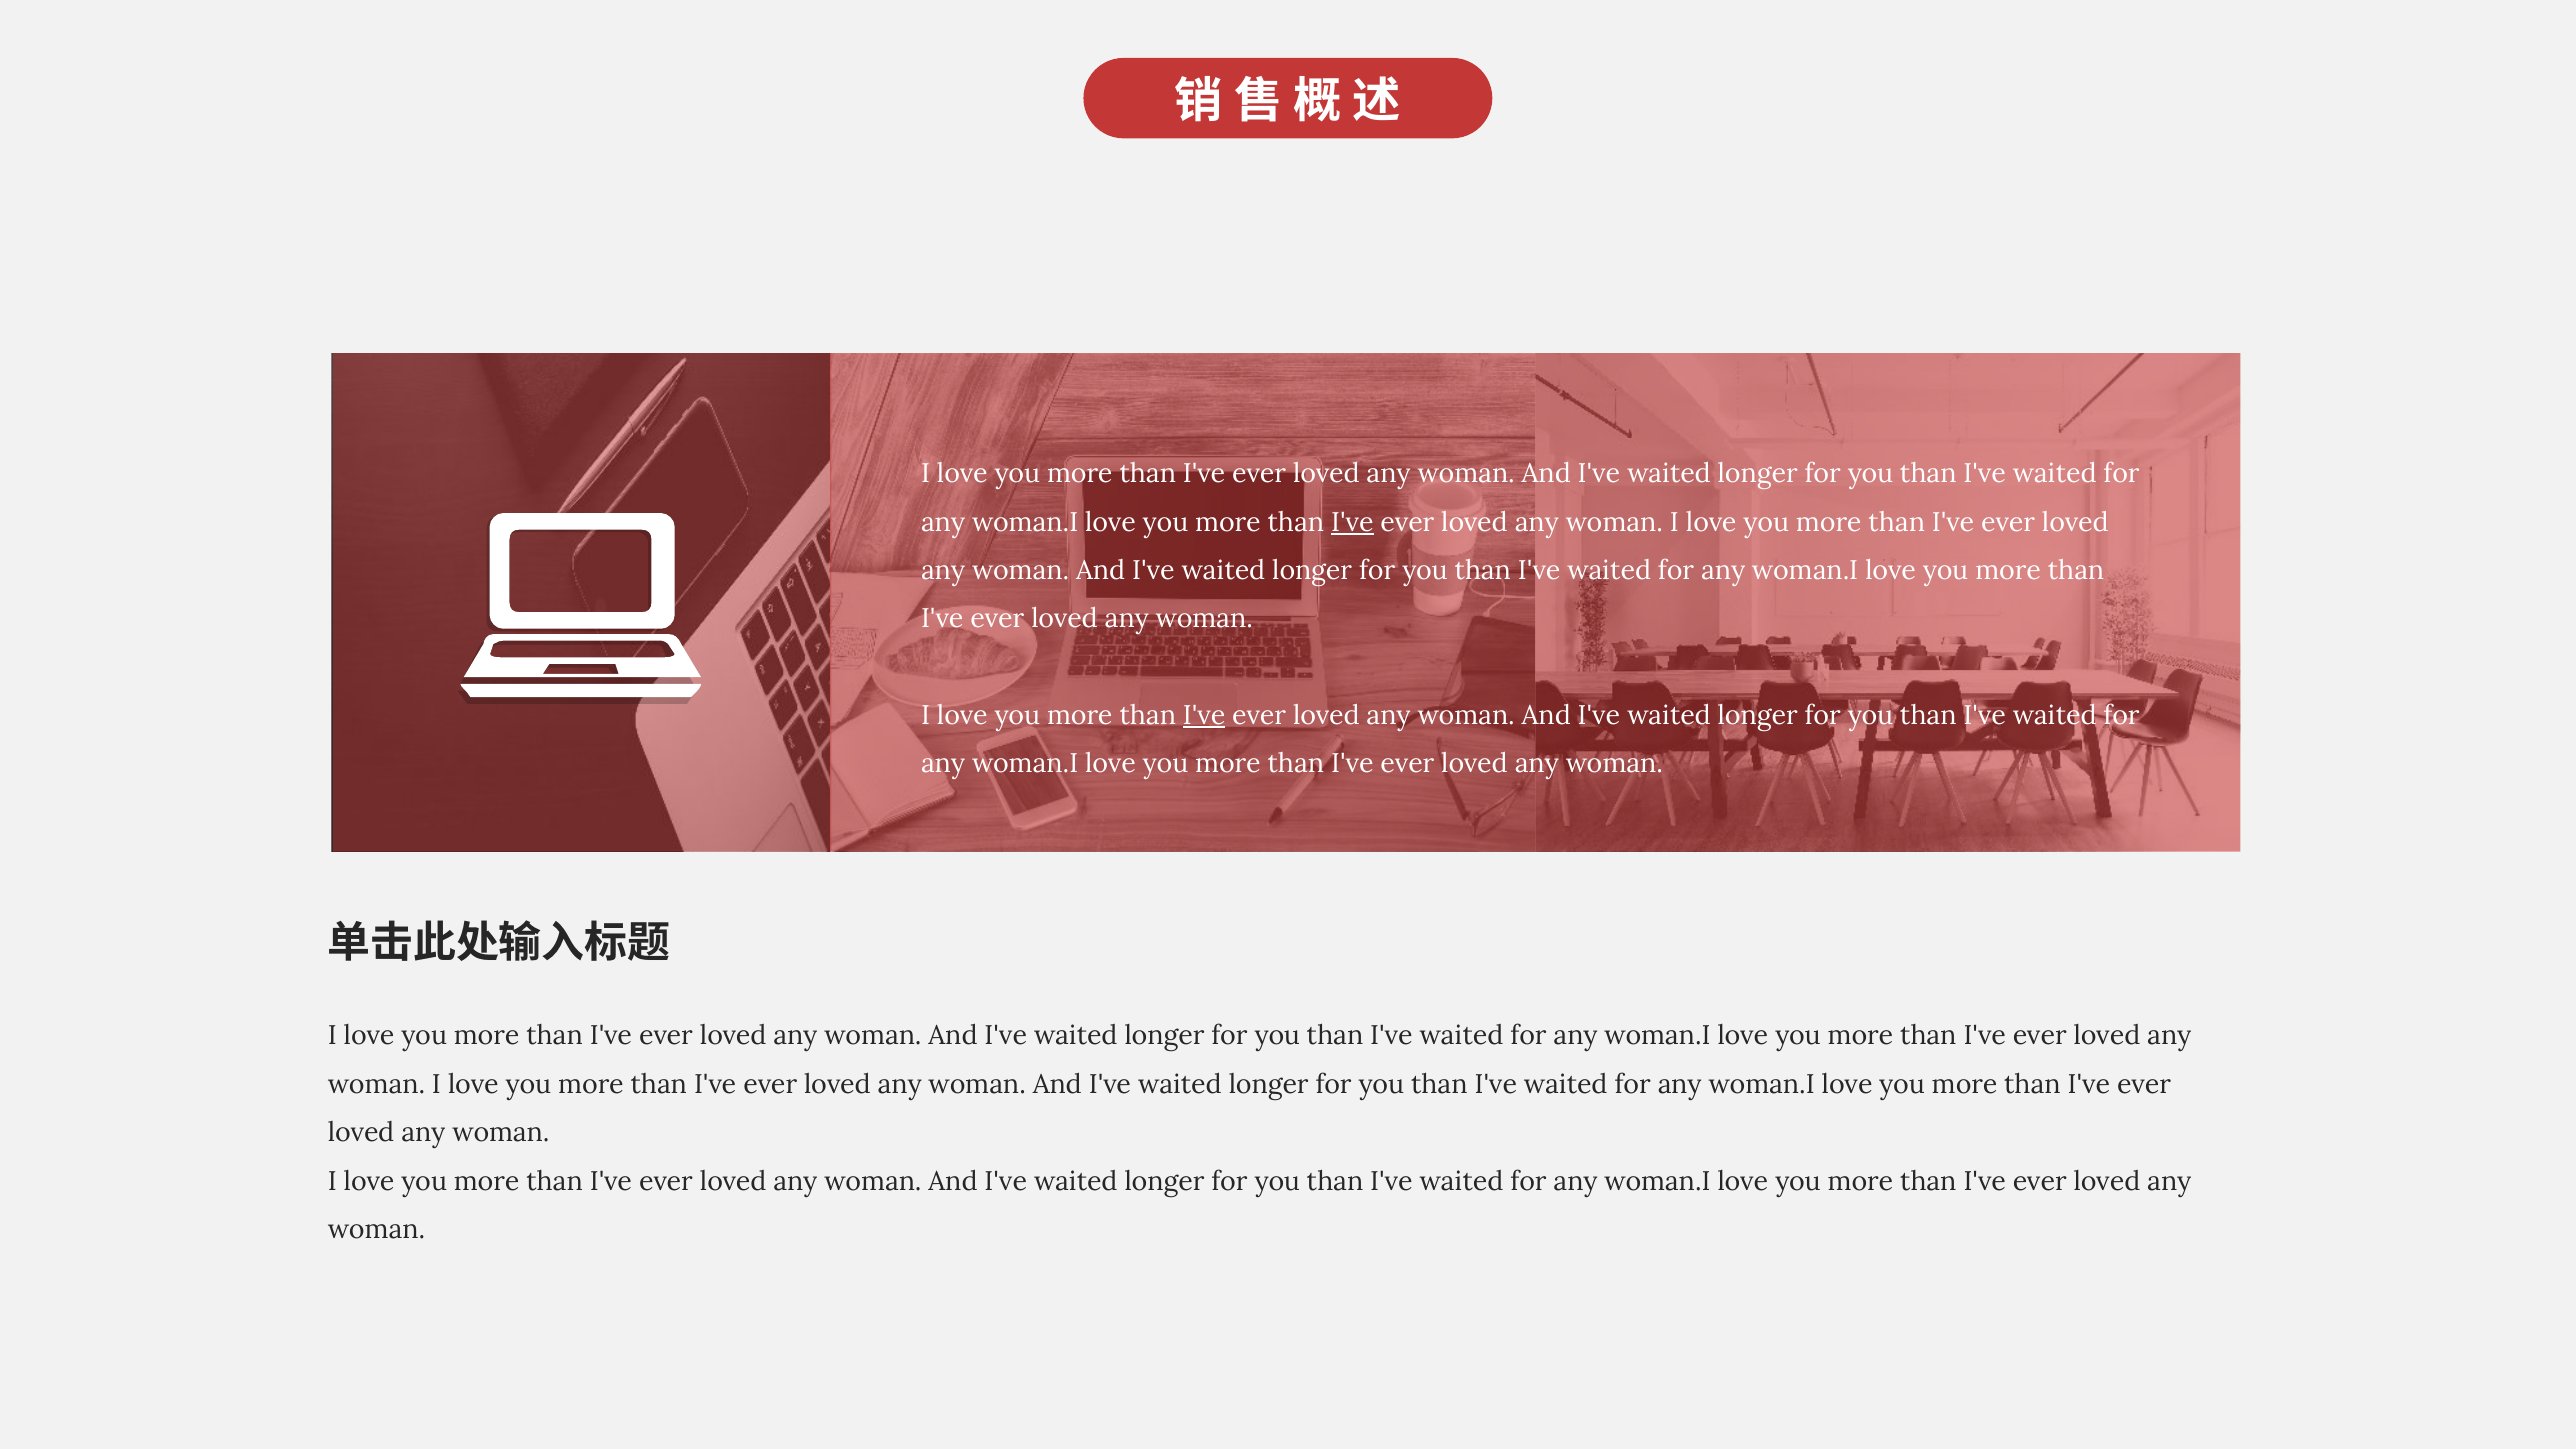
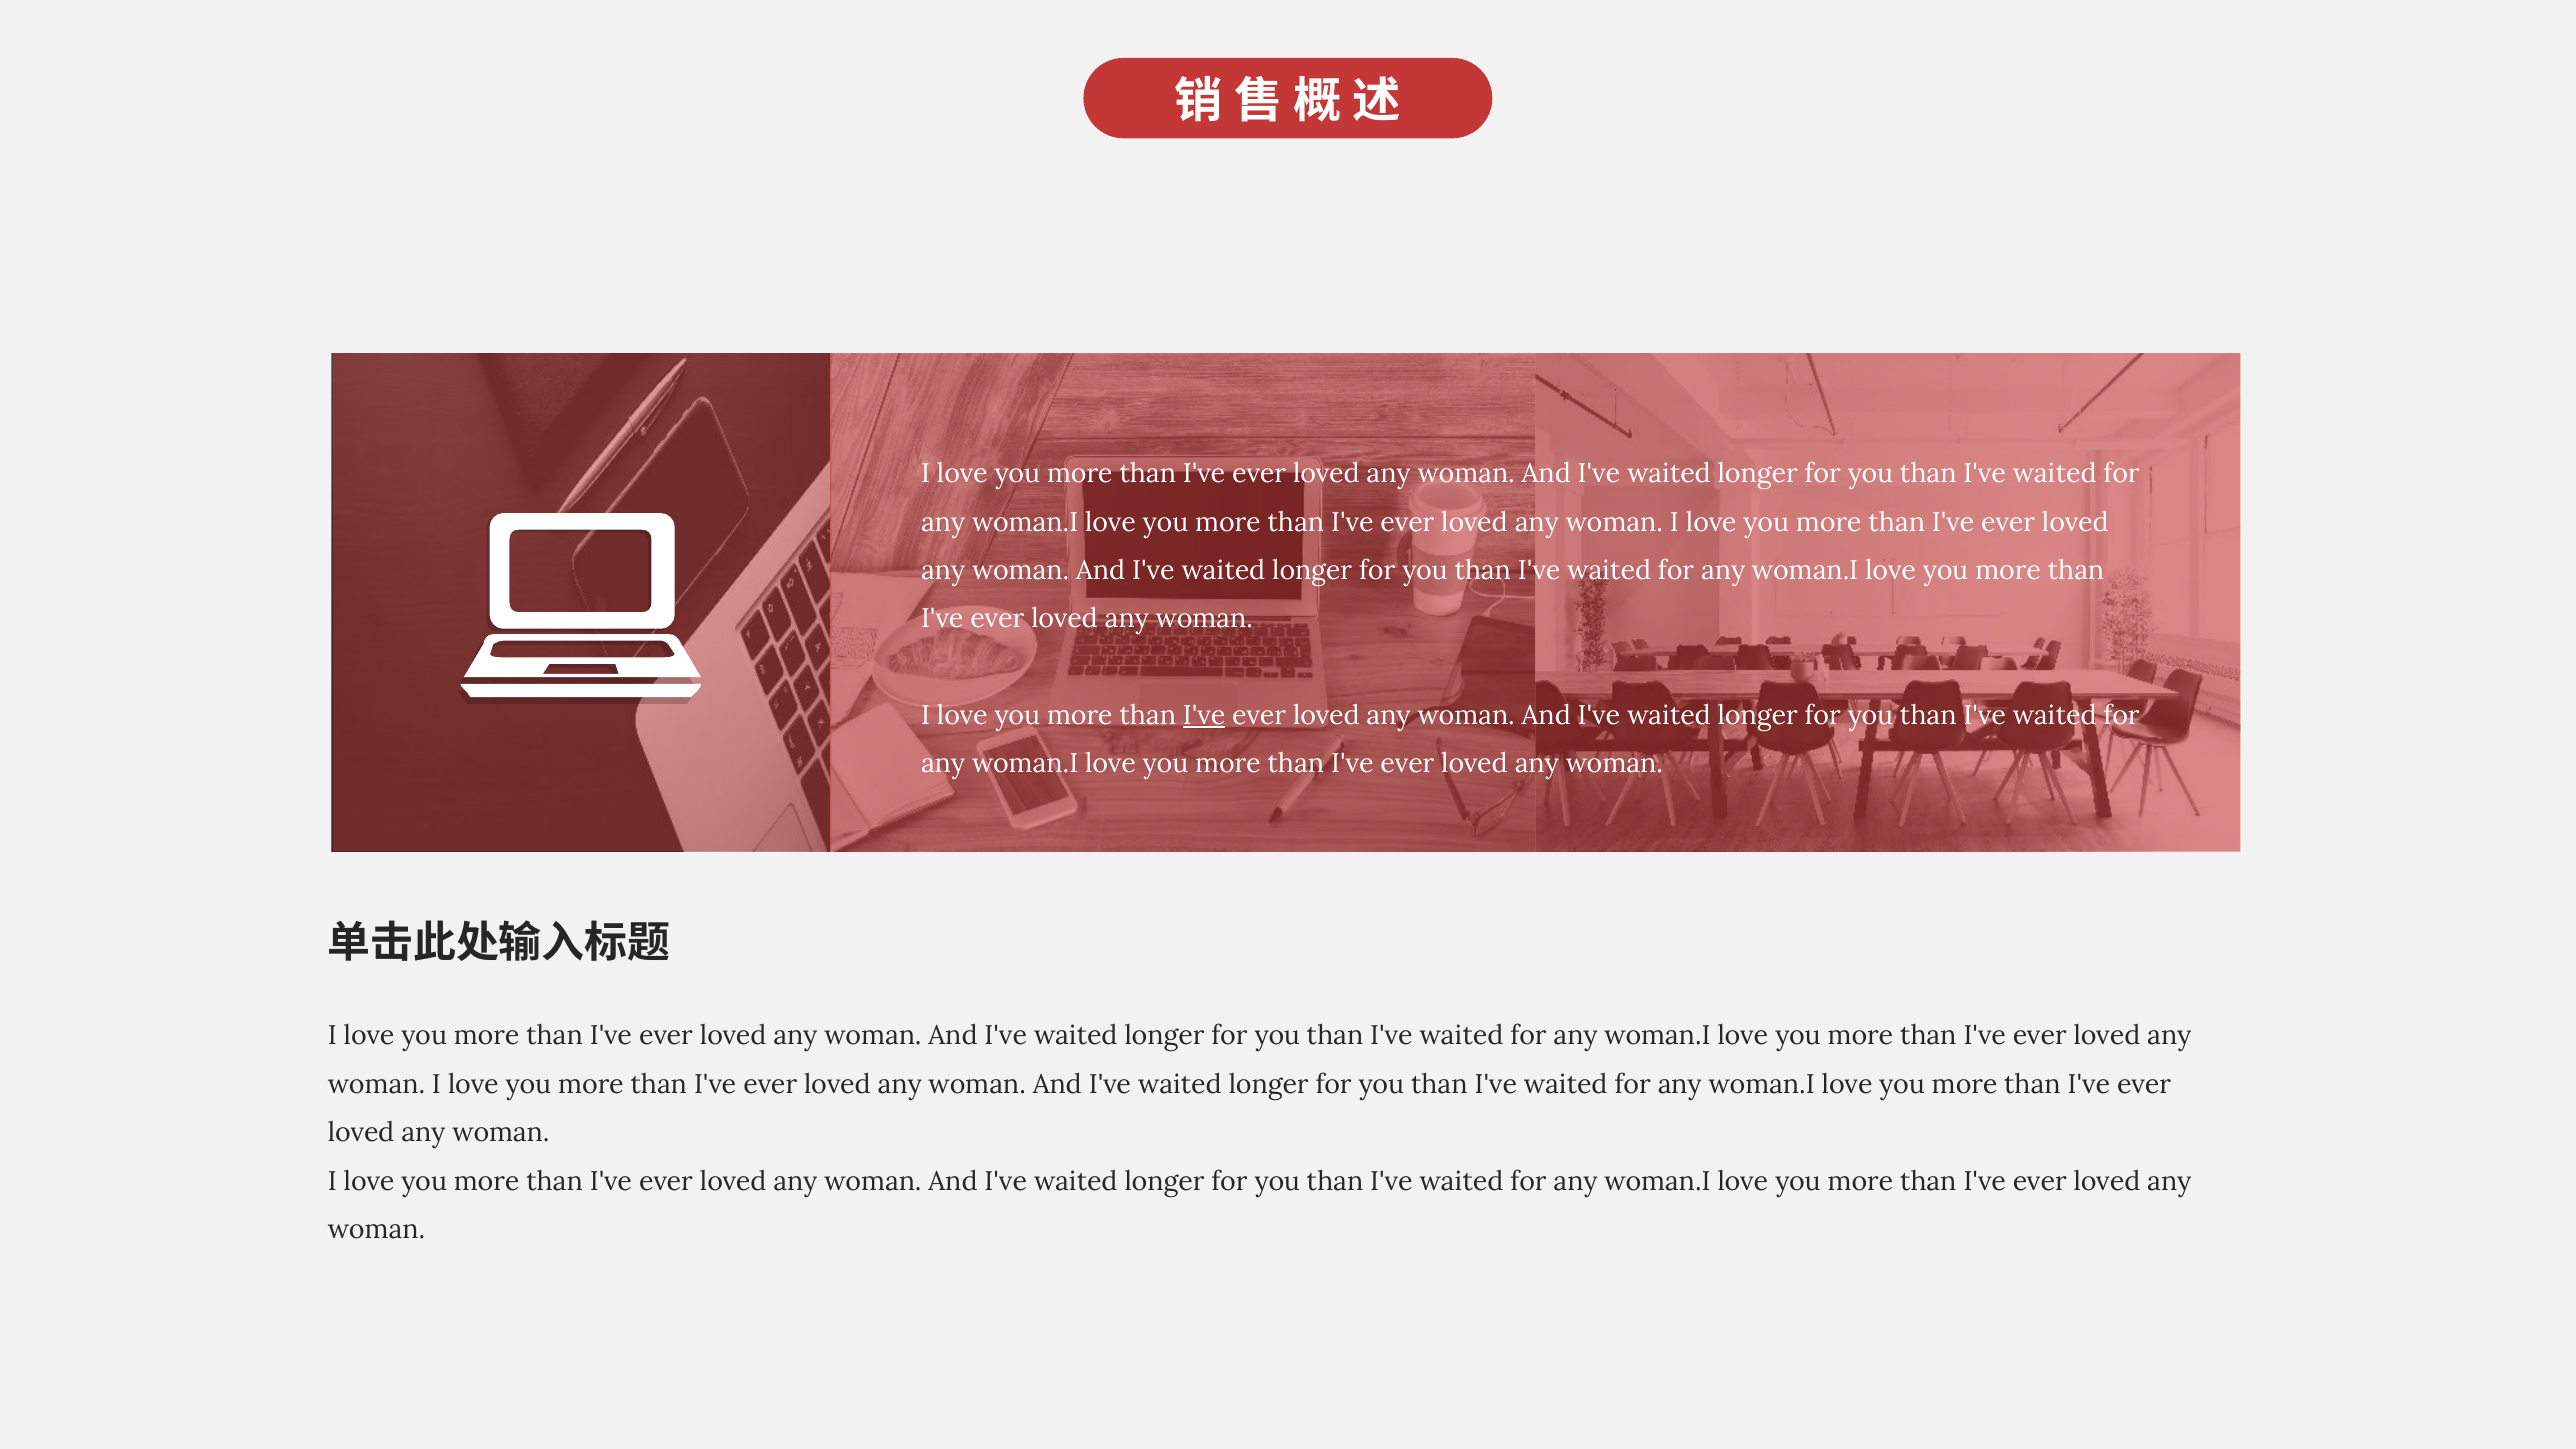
I've underline: present -> none (1352, 522)
